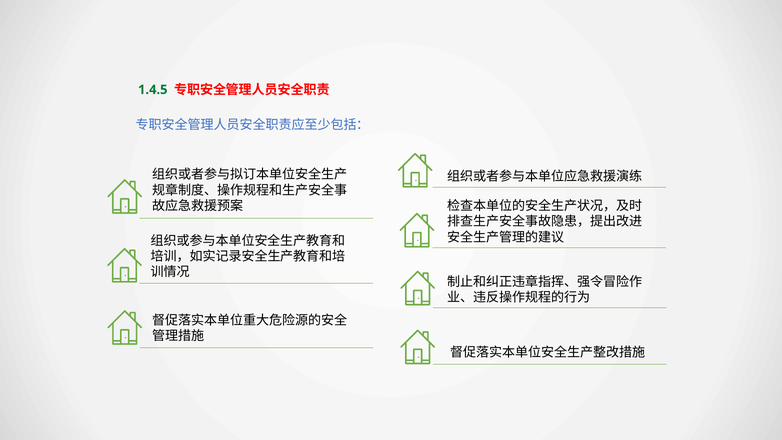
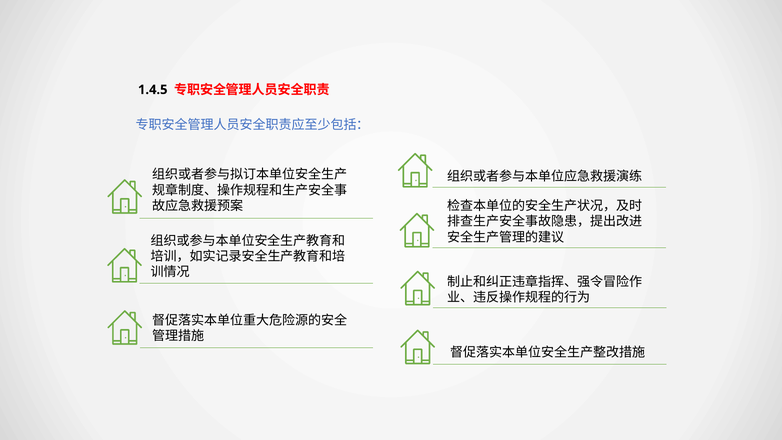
1.4.5 colour: green -> black (153, 90)
